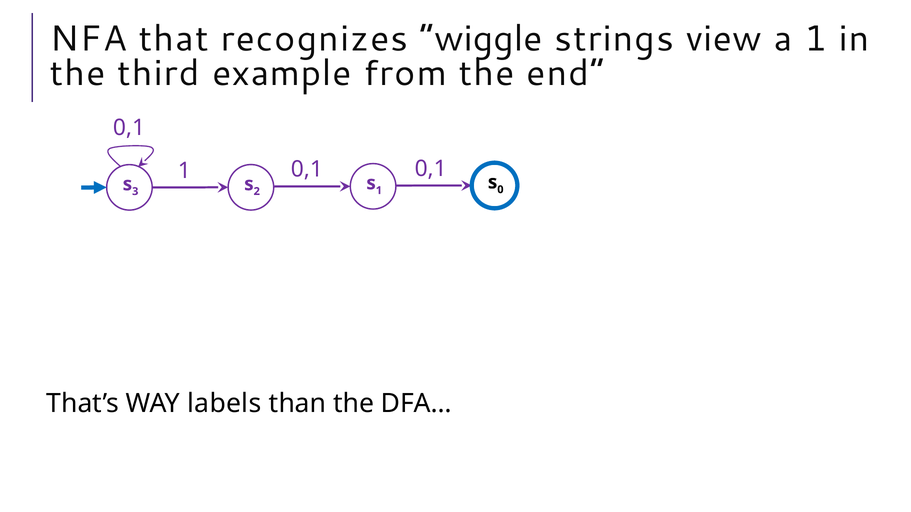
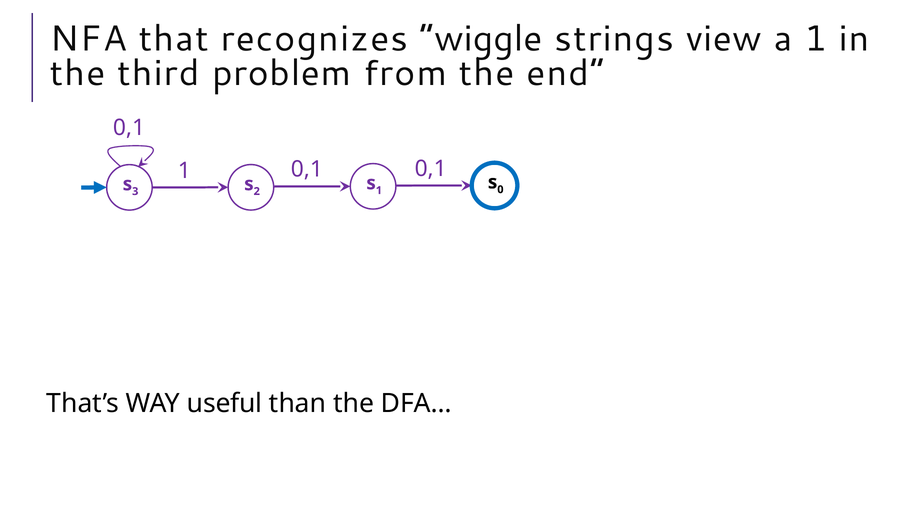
example: example -> problem (282, 73)
labels: labels -> useful (225, 404)
